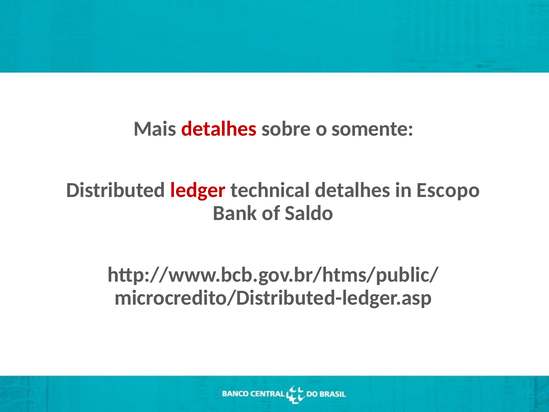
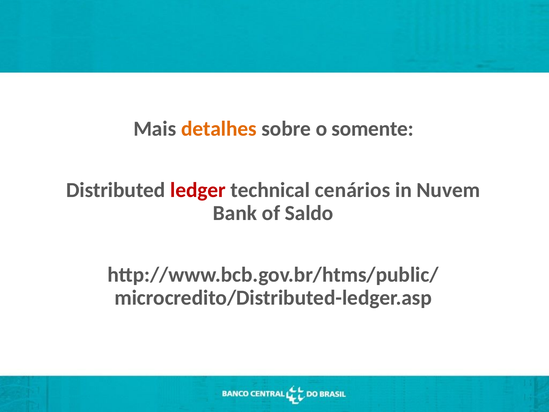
detalhes colour: red -> orange (219, 129)
technical detalhes: detalhes -> cenários (353, 190)
Escopo: Escopo -> Nuvem (448, 190)
